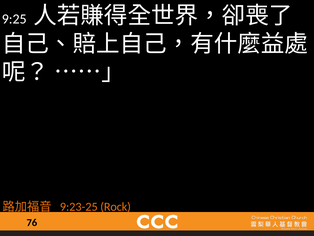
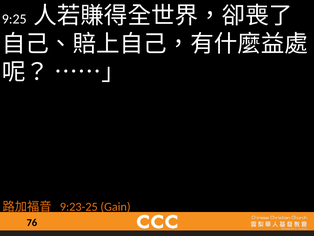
Rock: Rock -> Gain (116, 207)
